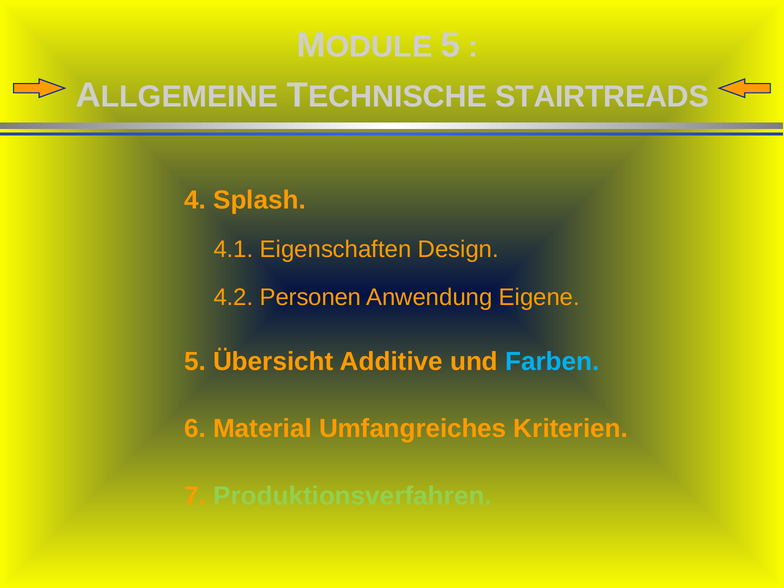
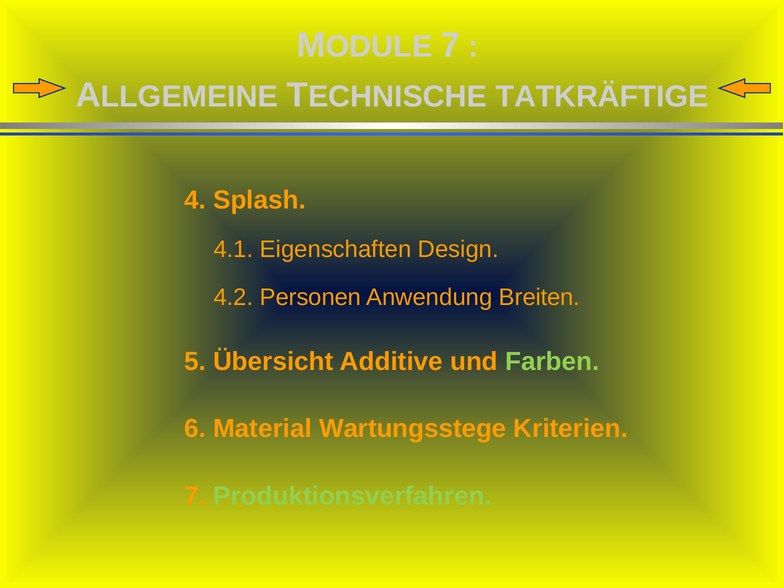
5: 5 -> 7 (450, 45)
STAIRTREADS: STAIRTREADS -> TATKRÄFTIGE (602, 97)
Eigene: Eigene -> Breiten (540, 297)
Farben colour: light blue -> light green (552, 361)
Umfangreiches: Umfangreiches -> Wartungsstege (413, 429)
